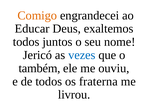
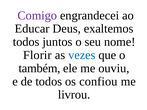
Comigo colour: orange -> purple (37, 15)
Jericó: Jericó -> Florir (37, 55)
fraterna: fraterna -> confiou (98, 82)
